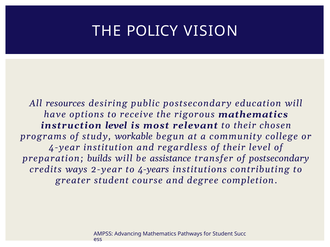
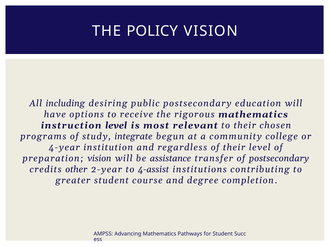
resources: resources -> including (65, 104)
workable: workable -> integrate (133, 137)
preparation builds: builds -> vision (99, 159)
ways: ways -> other (76, 170)
4-years: 4-years -> 4-assist (154, 170)
